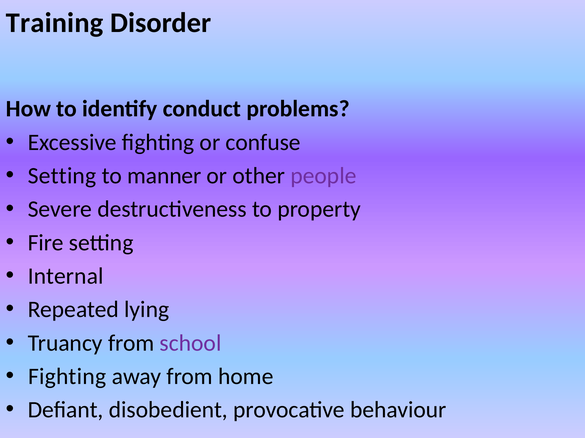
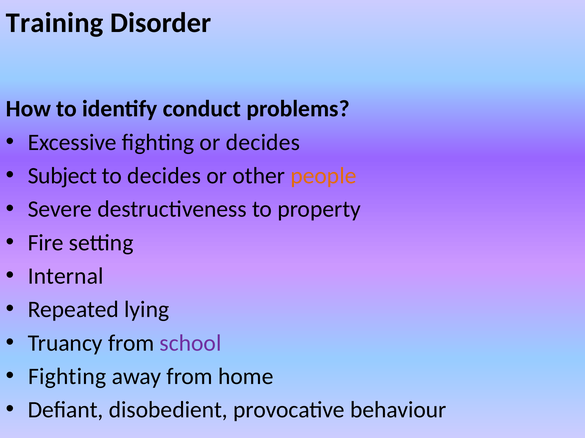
or confuse: confuse -> decides (263, 143)
Setting: Setting -> Subject (62, 176)
to manner: manner -> decides (164, 176)
people colour: purple -> orange (323, 176)
